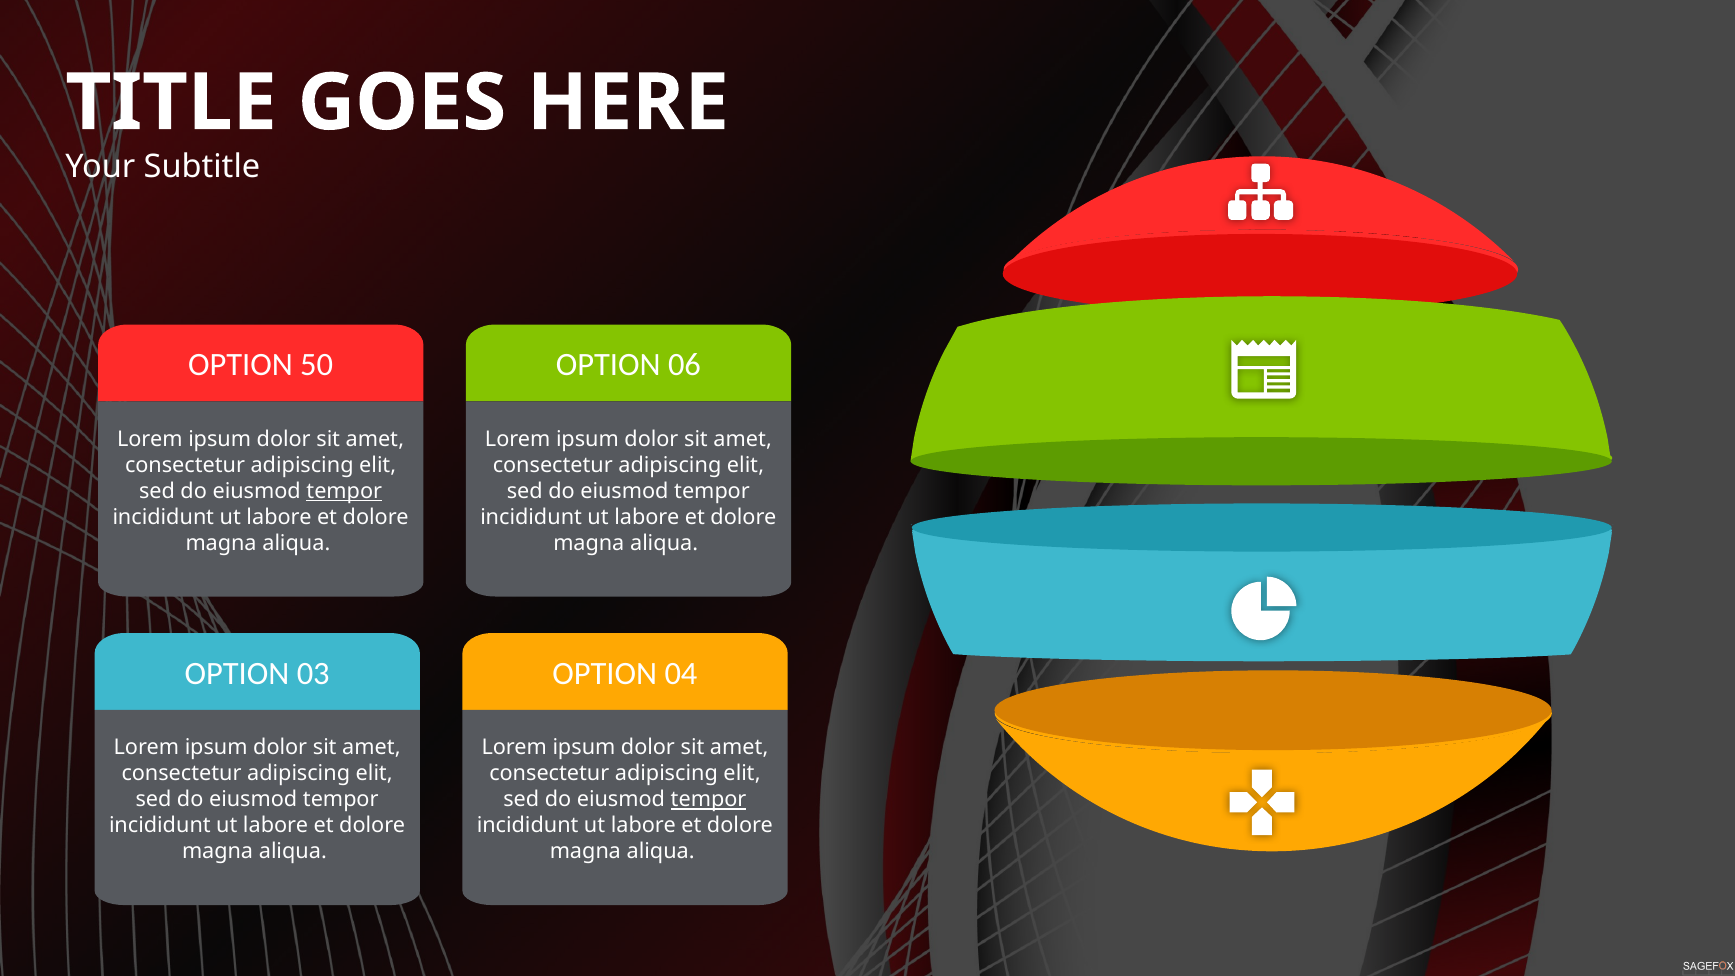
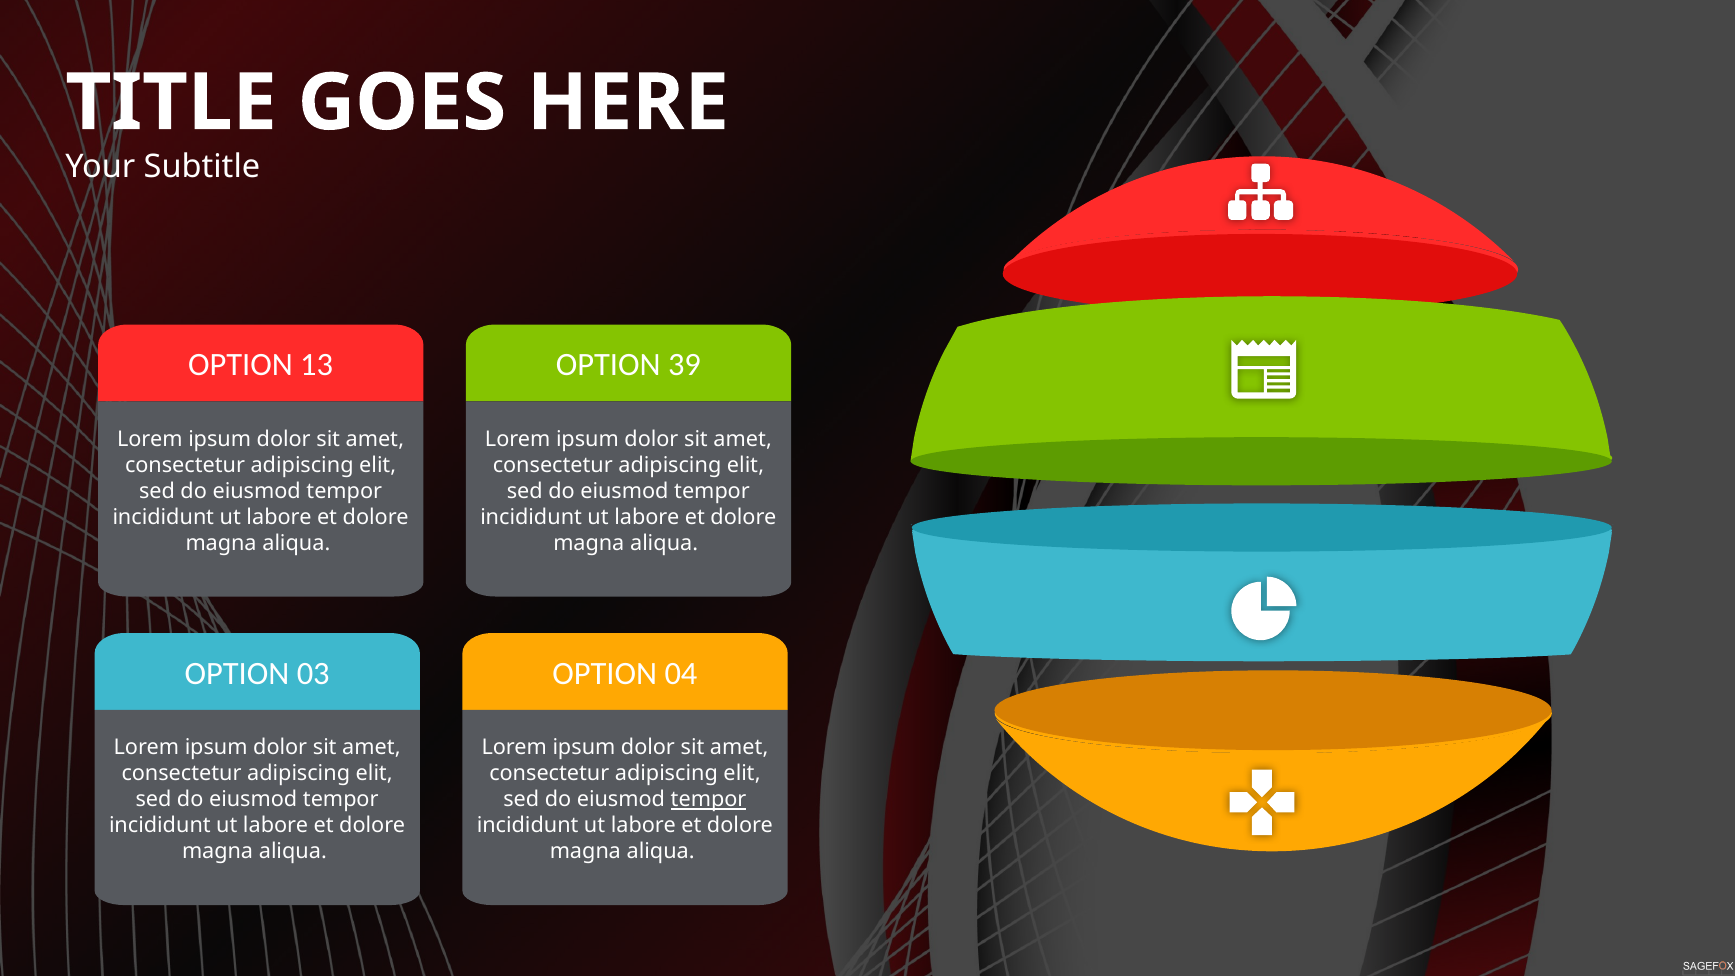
50: 50 -> 13 (317, 365)
06: 06 -> 39 (684, 365)
tempor underline: present -> none (344, 491)
